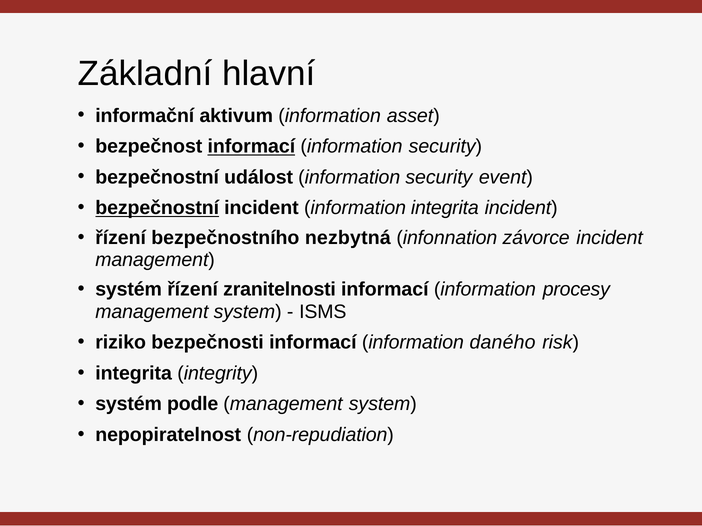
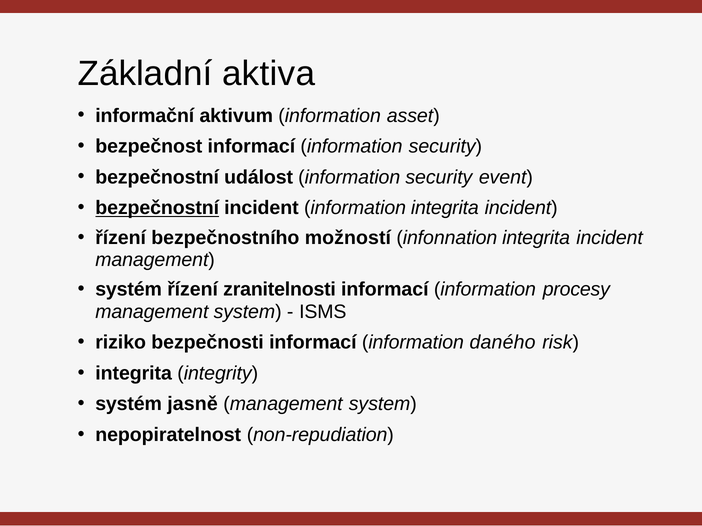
hlavní: hlavní -> aktiva (269, 74)
informací underline: present -> none (251, 147)
nezbytná: nezbytná -> možností (348, 238)
infonnation závorce: závorce -> integrita (536, 238)
podle: podle -> jasně (193, 404)
